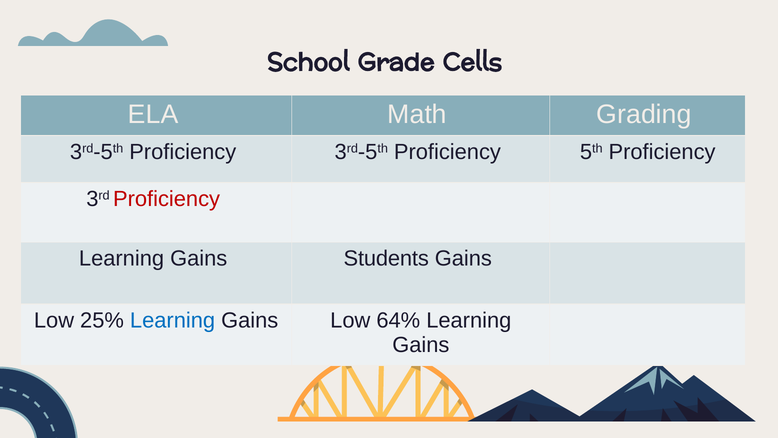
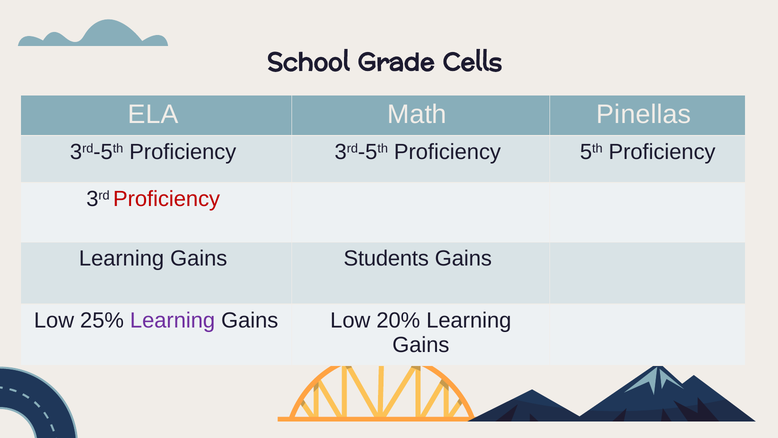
Grading: Grading -> Pinellas (644, 114)
Learning colour: blue -> purple (173, 320)
64%: 64% -> 20% (398, 320)
